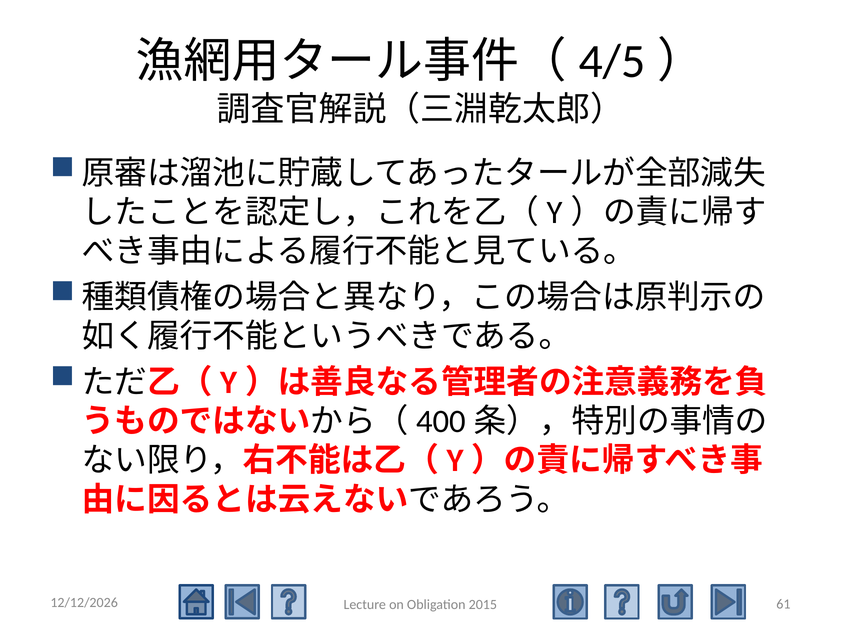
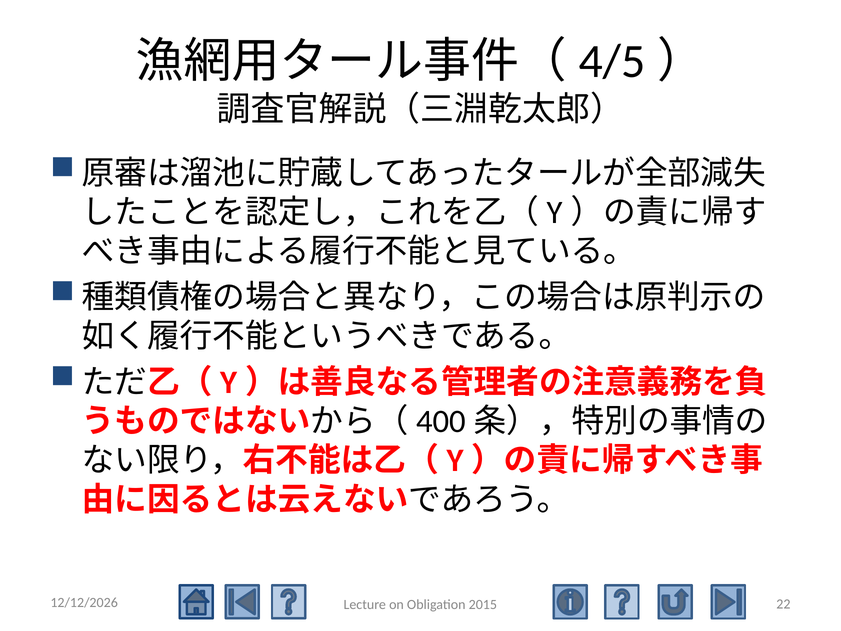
61: 61 -> 22 (783, 604)
